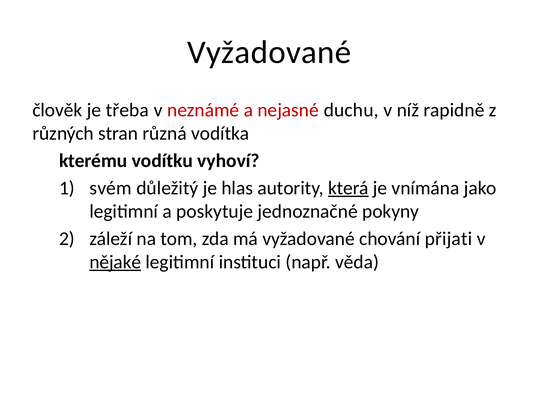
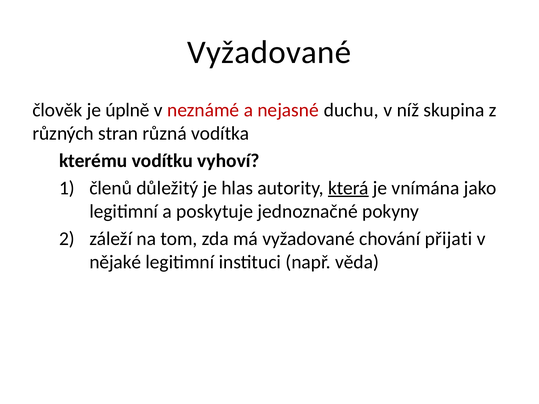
třeba: třeba -> úplně (127, 110)
rapidně: rapidně -> skupina (454, 110)
svém: svém -> členů (111, 188)
nějaké underline: present -> none (115, 262)
